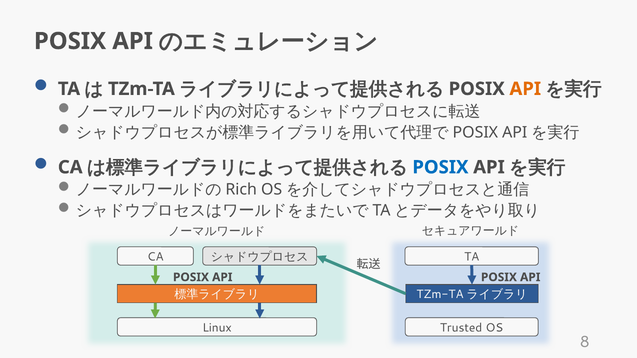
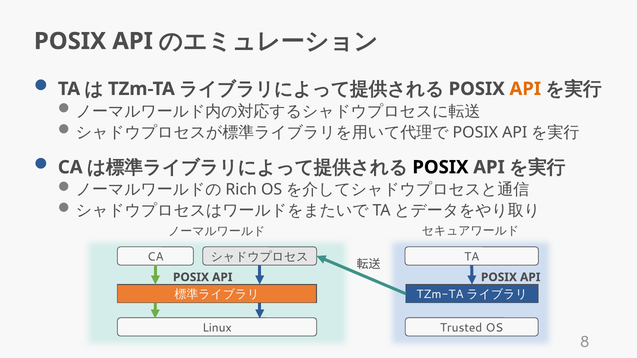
POSIX colour: blue -> black (440, 167)
